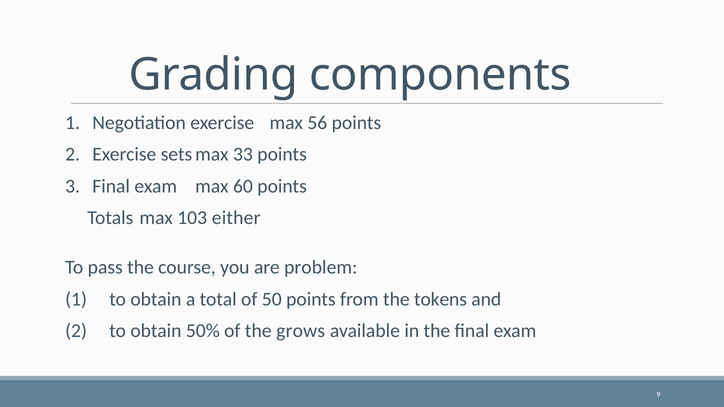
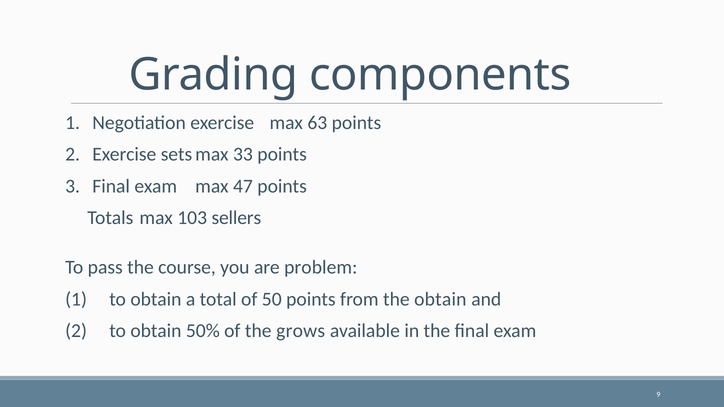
56: 56 -> 63 (317, 123)
60: 60 -> 47 (243, 186)
either: either -> sellers (236, 218)
the tokens: tokens -> obtain (440, 299)
